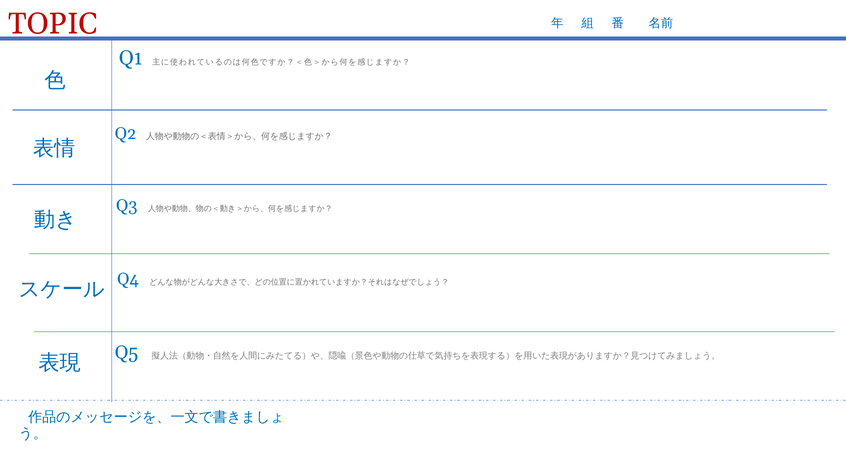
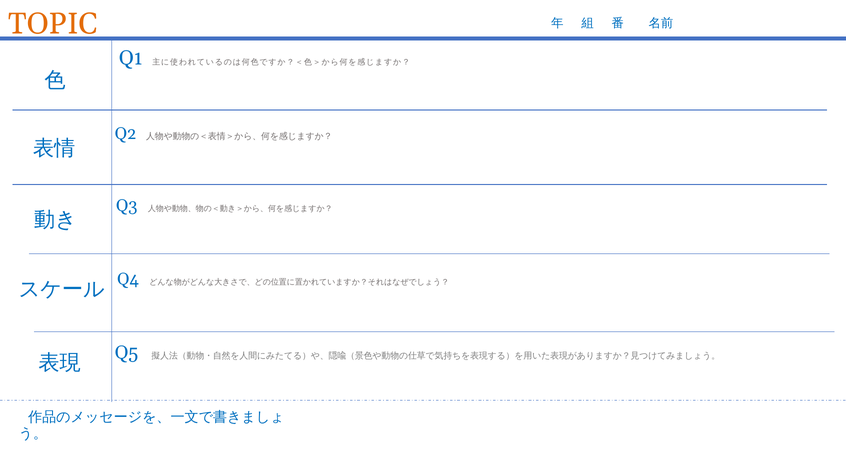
TOPIC colour: red -> orange (53, 24)
